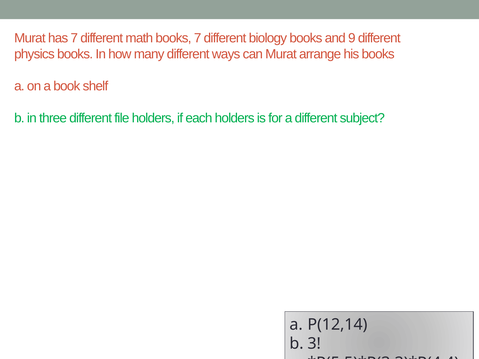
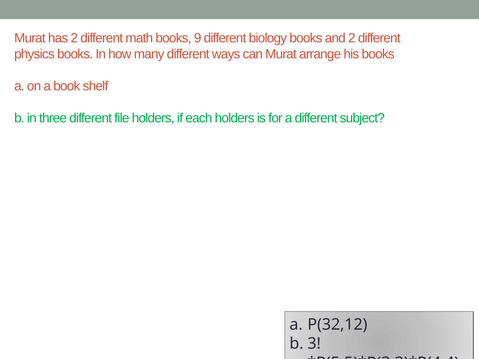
has 7: 7 -> 2 (74, 38)
books 7: 7 -> 9 (198, 38)
and 9: 9 -> 2 (352, 38)
P(12,14: P(12,14 -> P(32,12 (337, 325)
